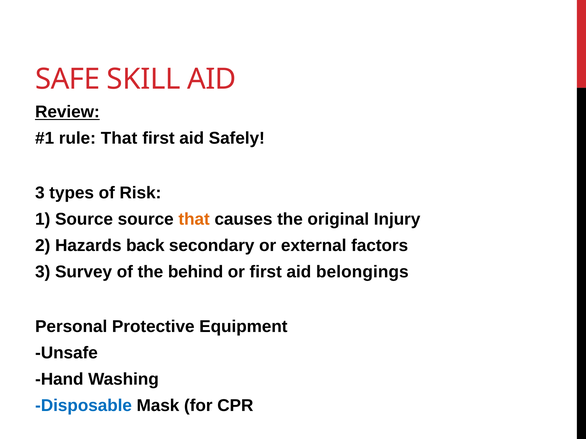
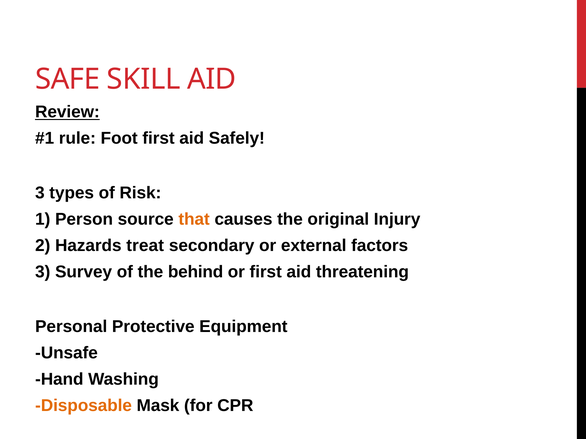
rule That: That -> Foot (119, 138)
1 Source: Source -> Person (84, 220)
back: back -> treat (145, 246)
belongings: belongings -> threatening (362, 272)
Disposable colour: blue -> orange (84, 406)
